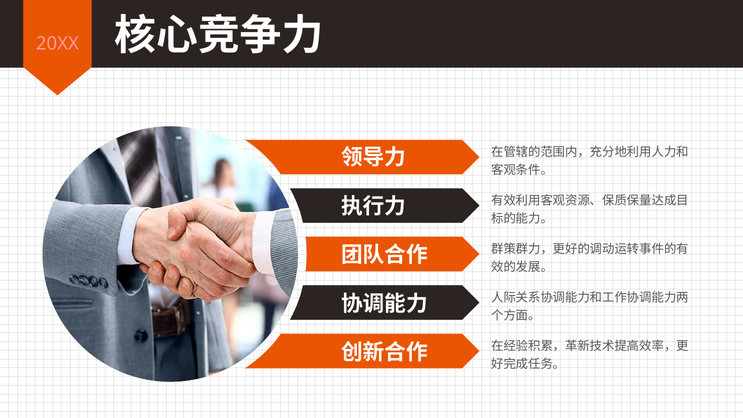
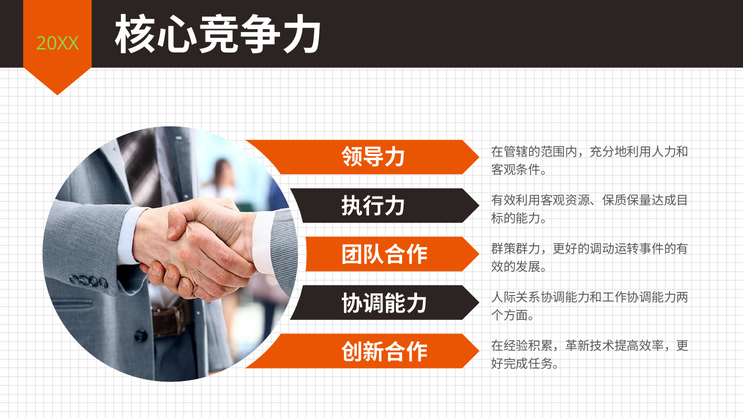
20XX colour: pink -> light green (57, 44)
